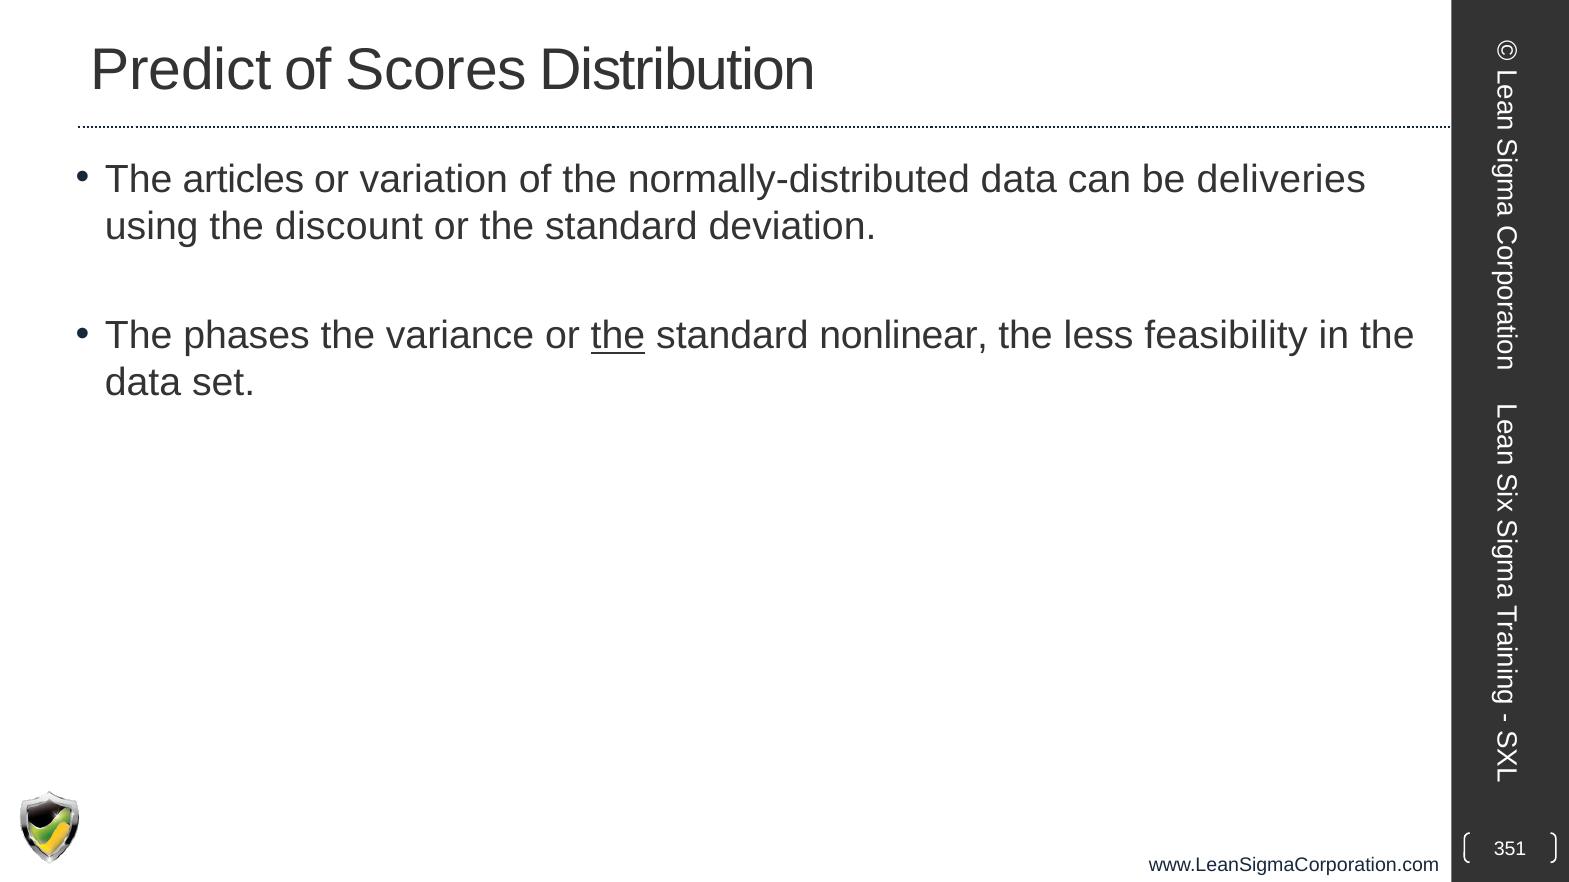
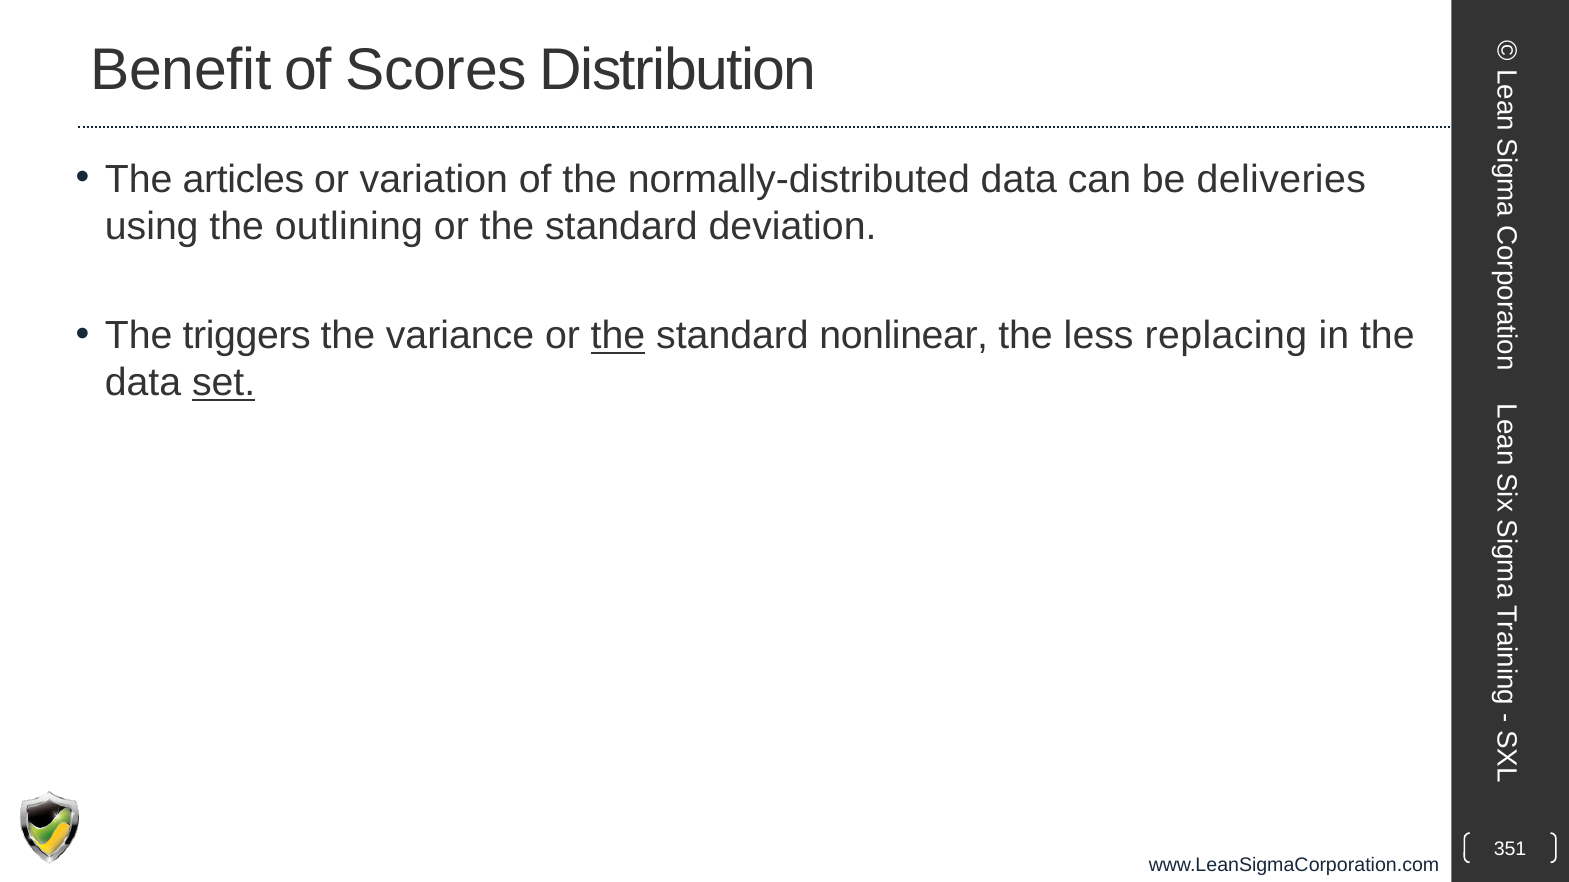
Predict: Predict -> Benefit (181, 70)
discount: discount -> outlining (349, 226)
phases: phases -> triggers (247, 336)
feasibility: feasibility -> replacing (1226, 336)
set underline: none -> present (224, 383)
